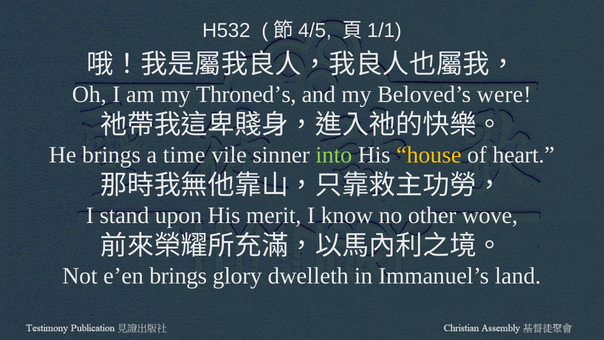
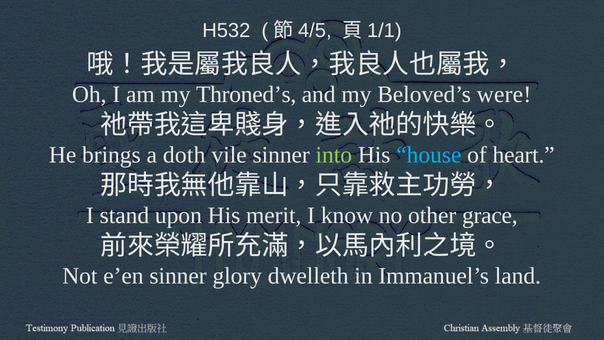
time: time -> doth (184, 155)
house colour: yellow -> light blue (429, 155)
wove: wove -> grace (490, 215)
e’en brings: brings -> sinner (178, 276)
